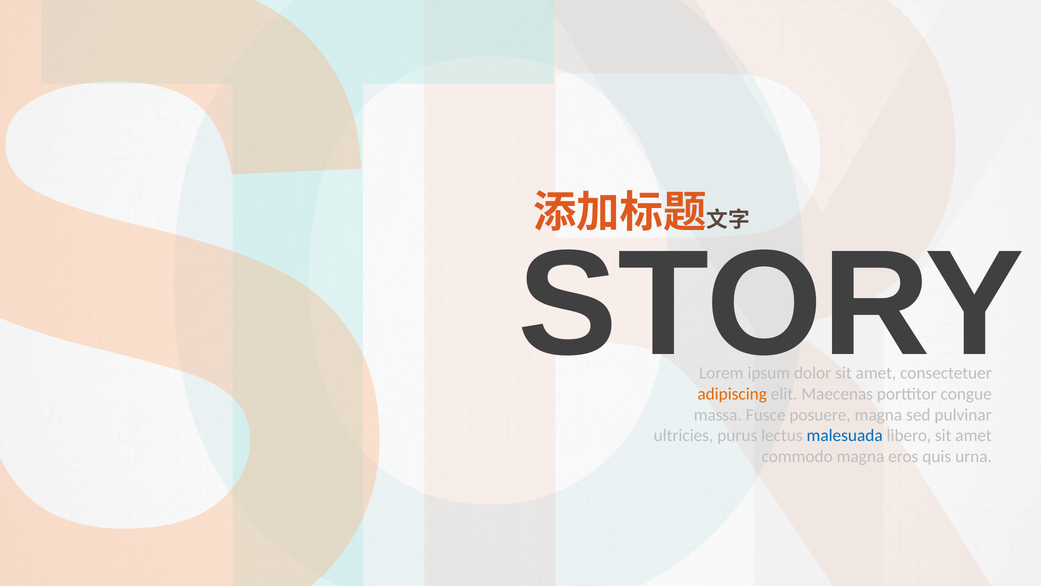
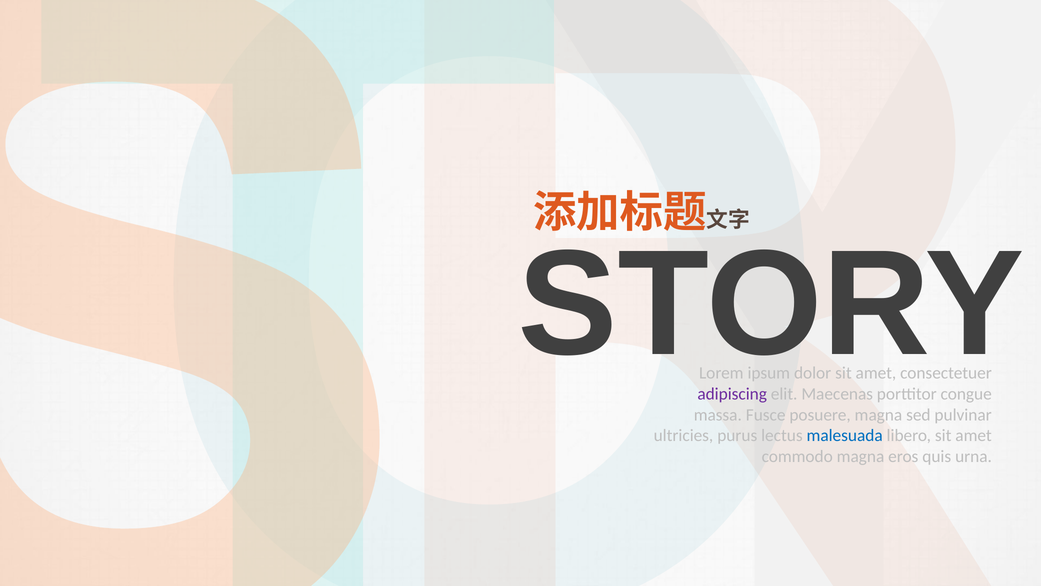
adipiscing colour: orange -> purple (732, 394)
